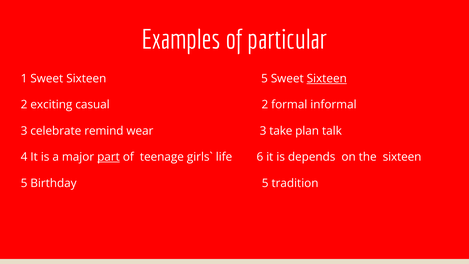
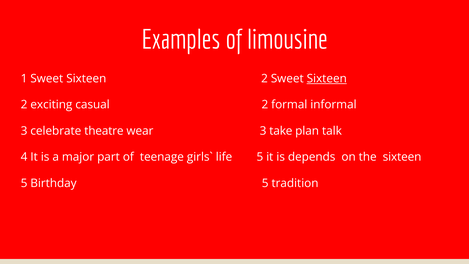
particular: particular -> limousine (288, 40)
1 Sweet Sixteen 5: 5 -> 2 (264, 79)
remind: remind -> theatre (104, 131)
part underline: present -> none (108, 157)
life 6: 6 -> 5 (260, 157)
